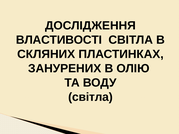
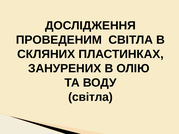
ВЛАСТИВОСТІ: ВЛАСТИВОСТІ -> ПРОВЕДЕНИМ (59, 40)
